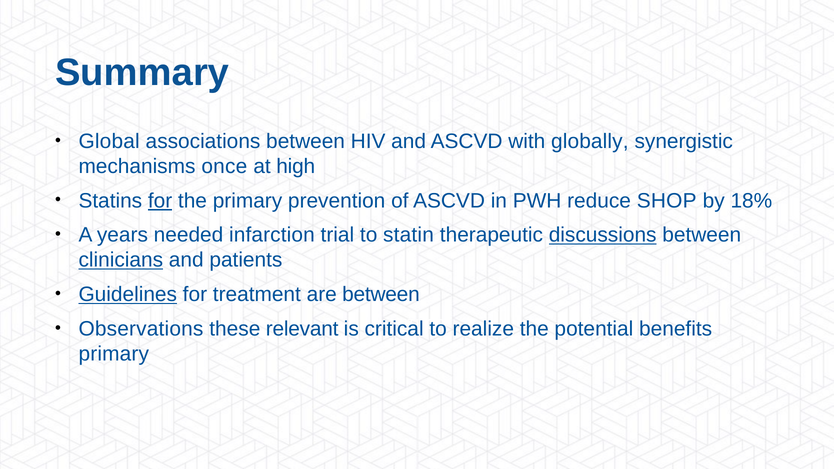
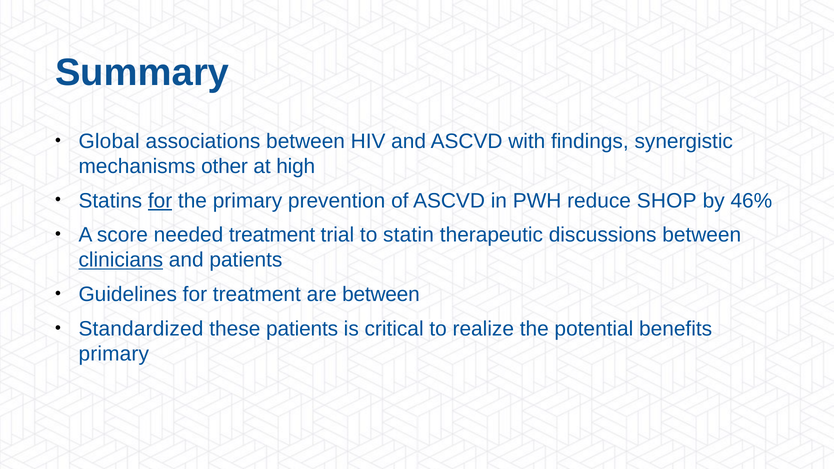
globally: globally -> findings (590, 141)
once: once -> other (225, 166)
18%: 18% -> 46% (751, 201)
years: years -> score (122, 235)
needed infarction: infarction -> treatment (272, 235)
discussions underline: present -> none (603, 235)
Guidelines underline: present -> none (128, 295)
Observations: Observations -> Standardized (141, 329)
these relevant: relevant -> patients (302, 329)
